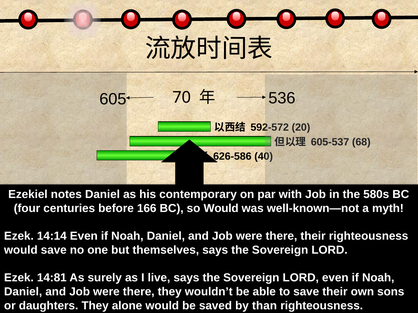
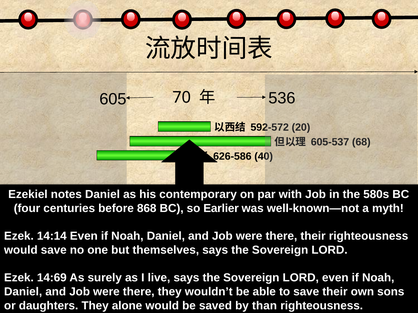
166: 166 -> 868 (147, 209)
so Would: Would -> Earlier (221, 209)
14:81: 14:81 -> 14:69 (52, 278)
